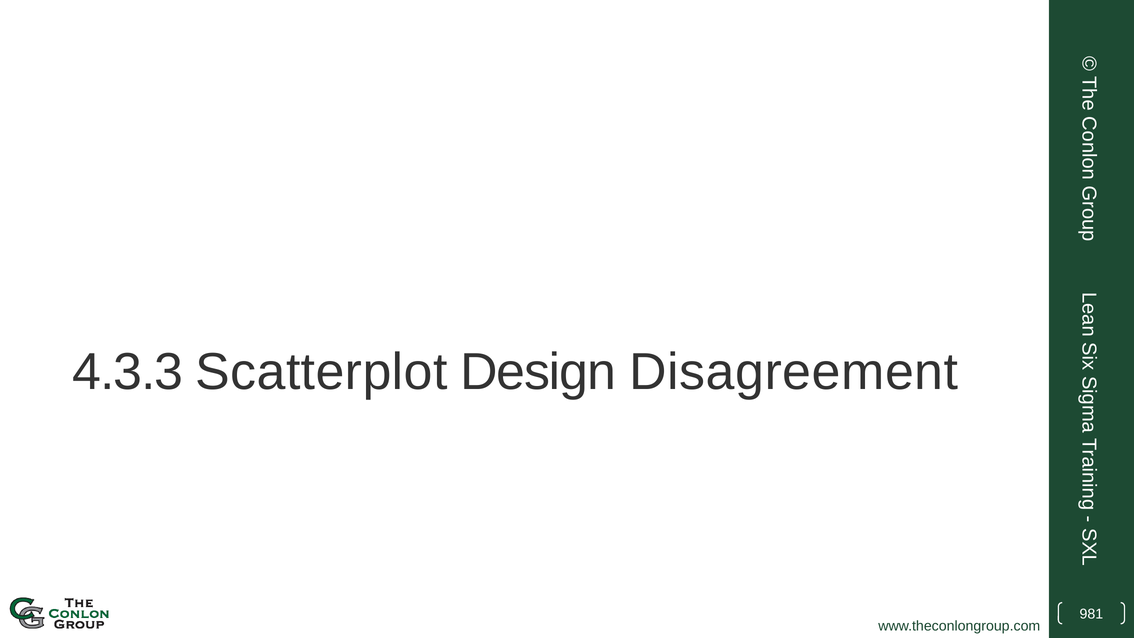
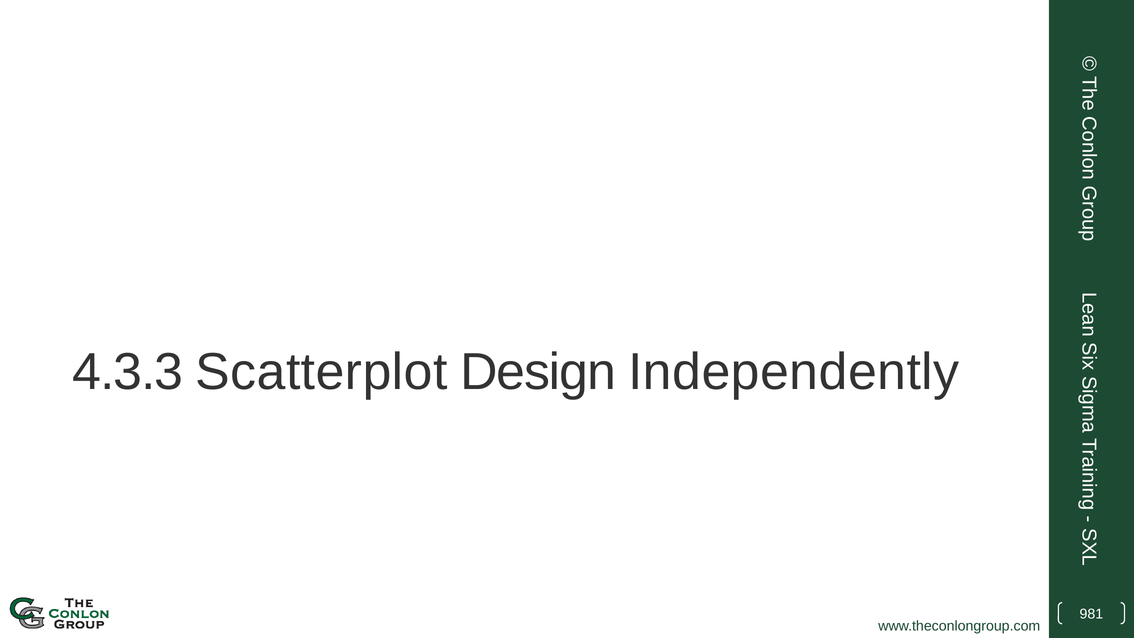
Disagreement: Disagreement -> Independently (794, 372)
